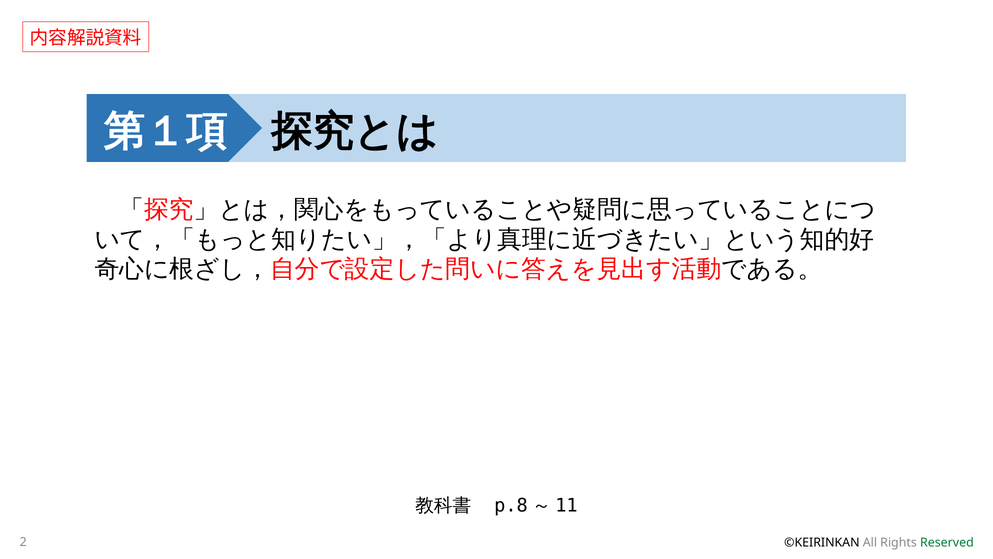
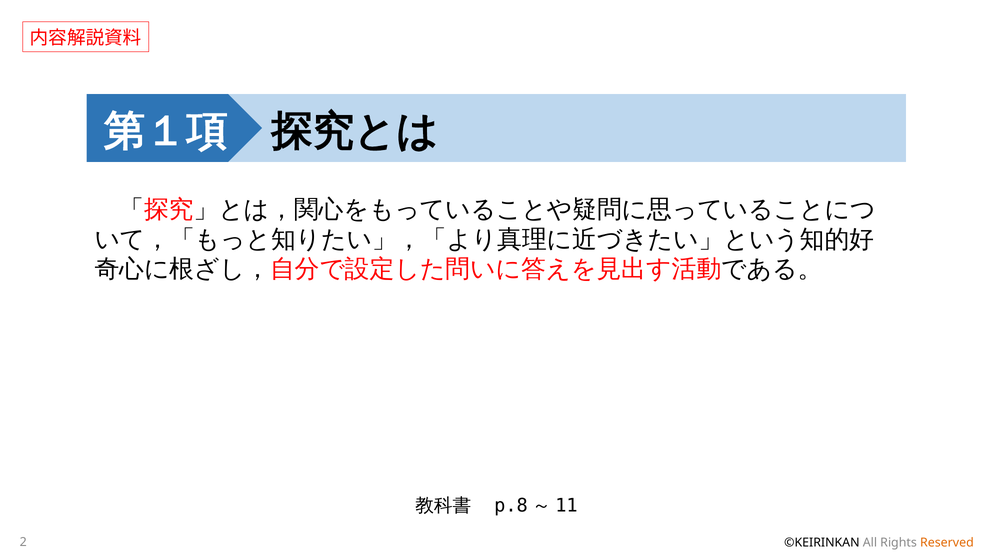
Reserved colour: green -> orange (947, 542)
